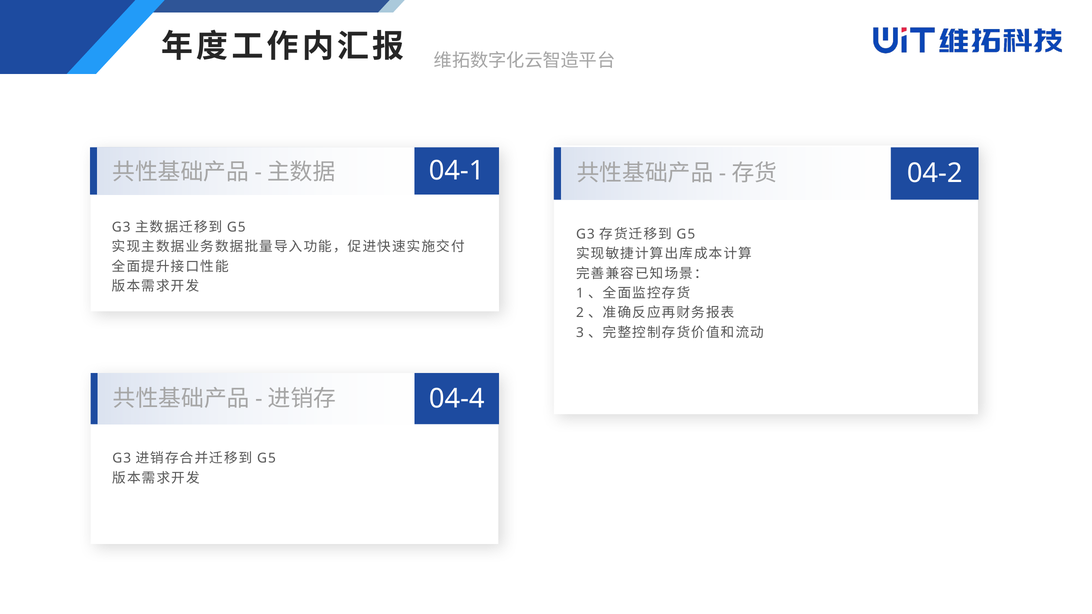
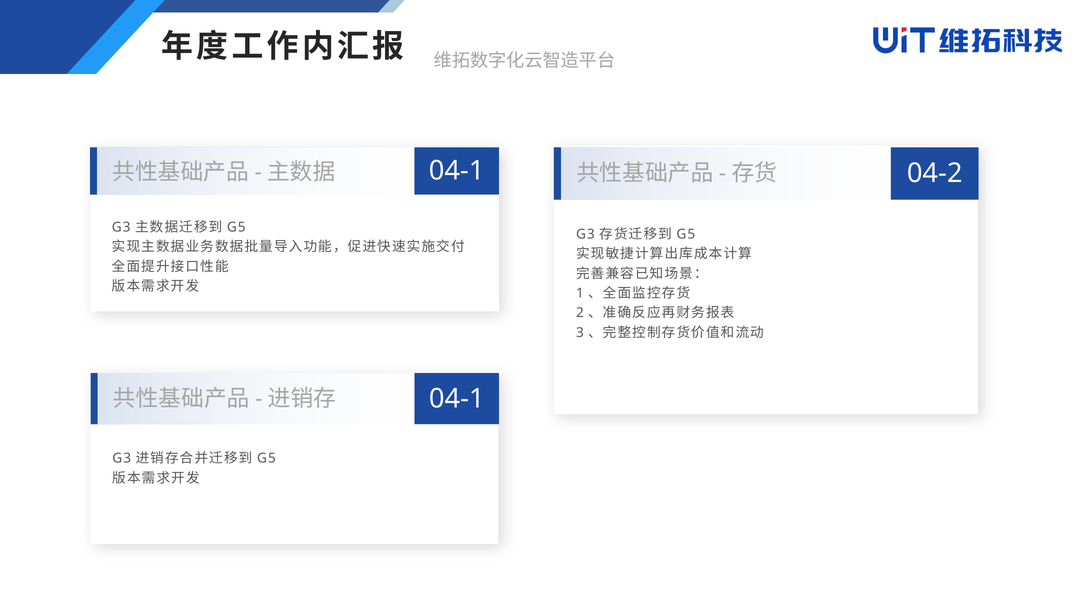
04-4: 04-4 -> 04-1 (457, 399)
